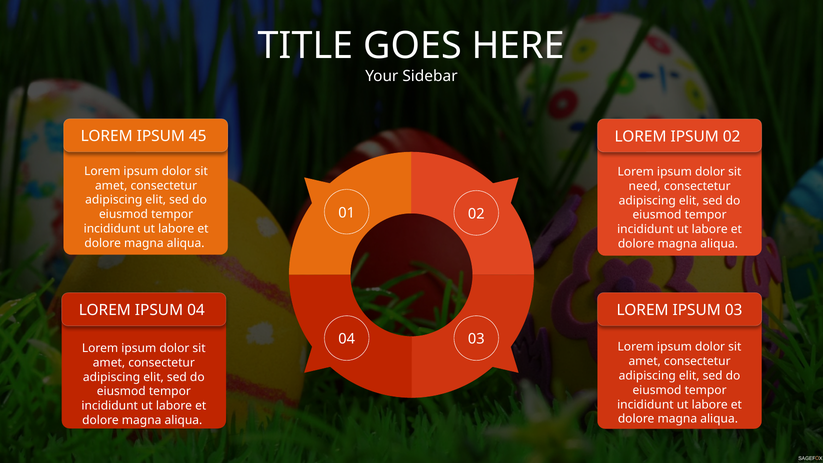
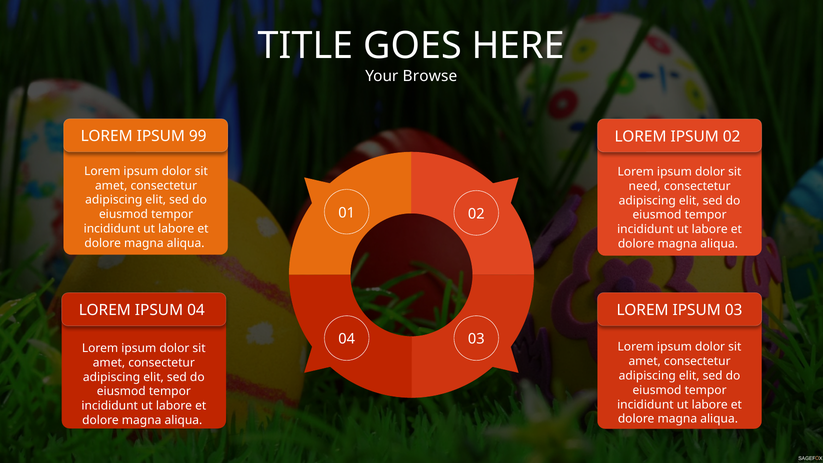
Sidebar: Sidebar -> Browse (430, 76)
45: 45 -> 99 (198, 136)
